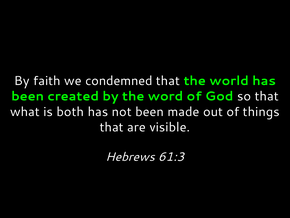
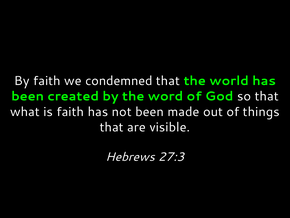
is both: both -> faith (70, 112)
61:3: 61:3 -> 27:3 (171, 156)
